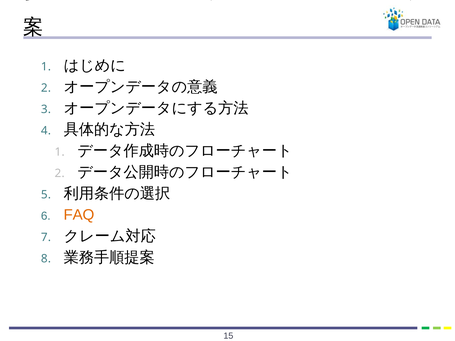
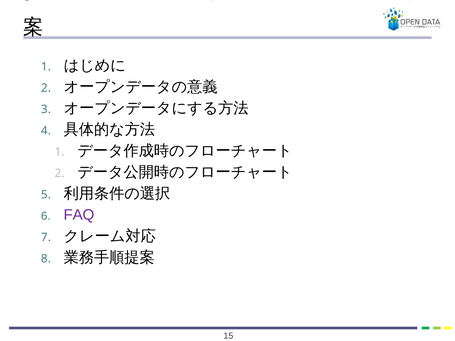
FAQ colour: orange -> purple (79, 215)
